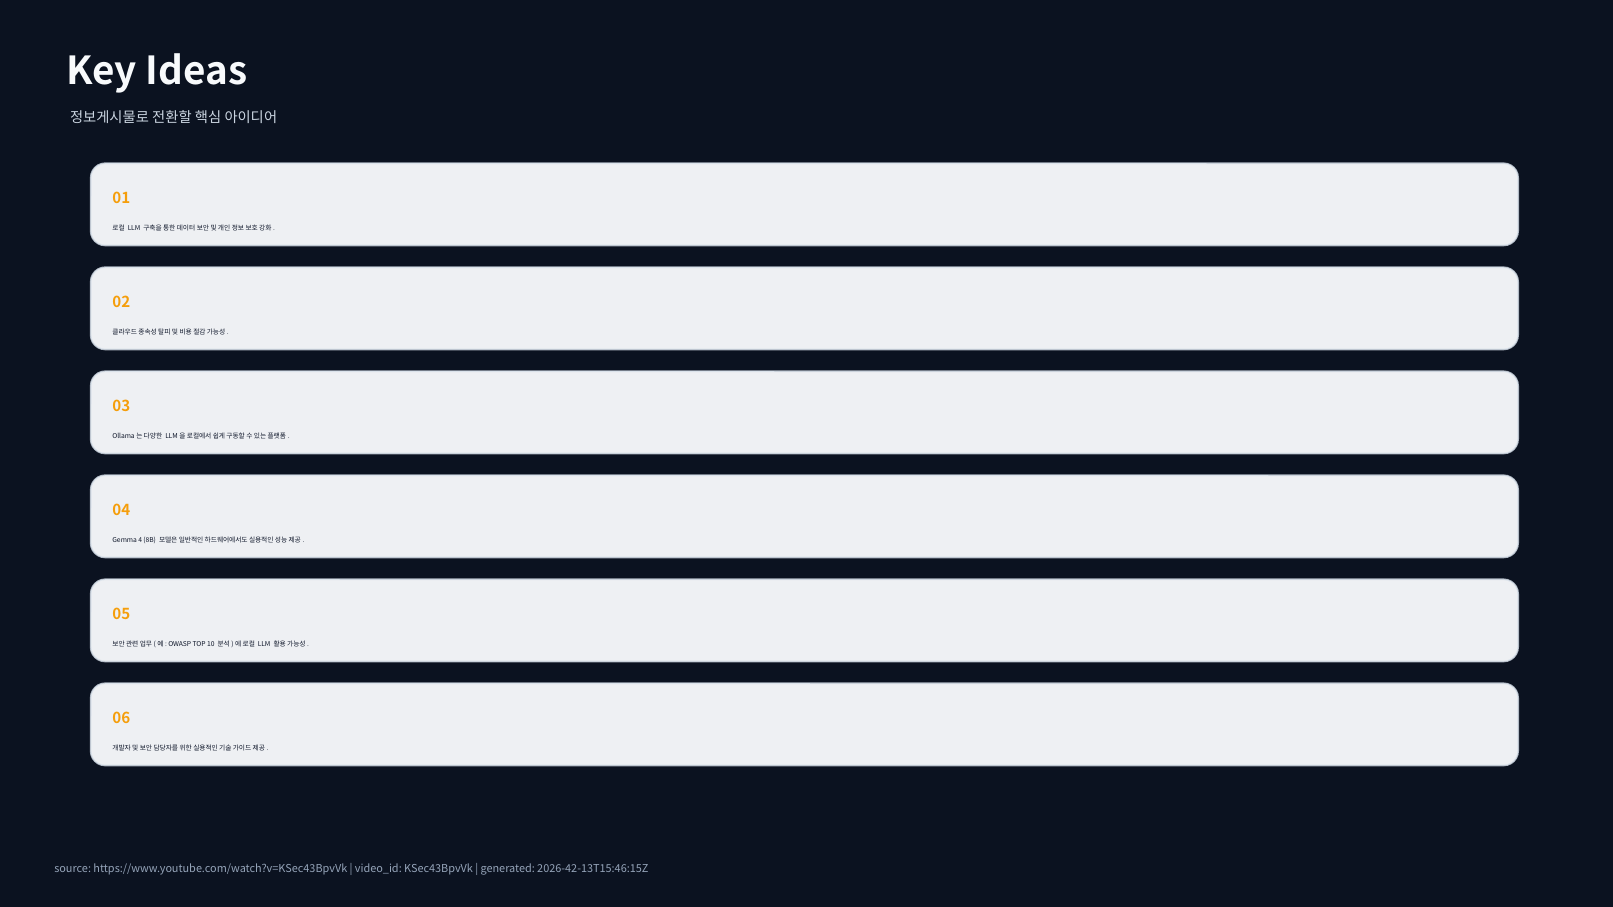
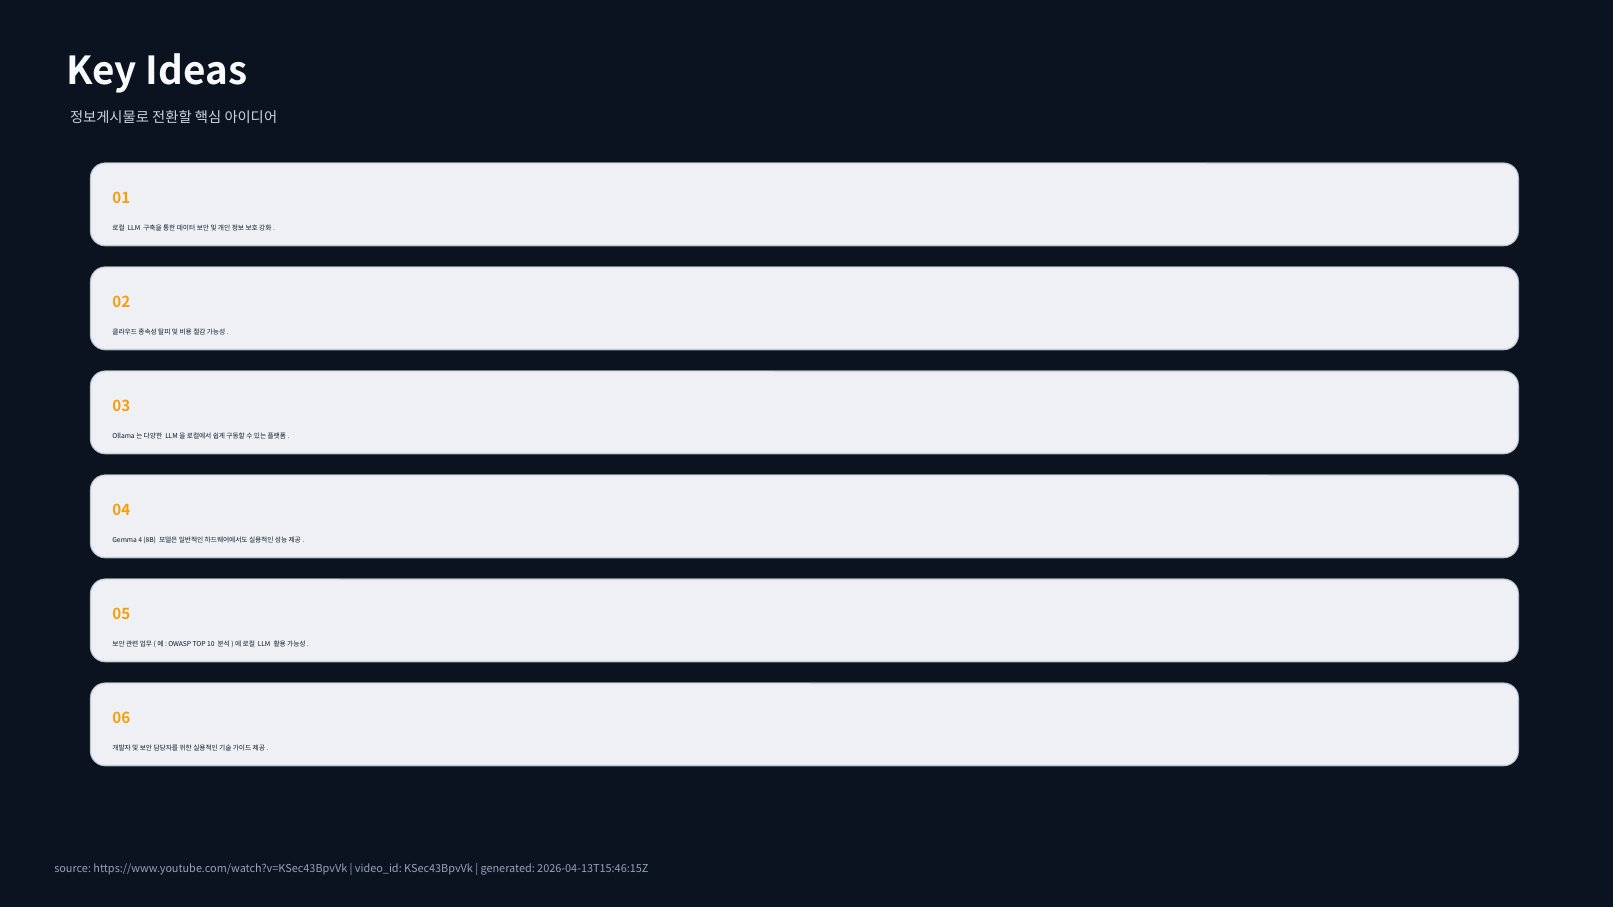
2026-42-13T15:46:15Z: 2026-42-13T15:46:15Z -> 2026-04-13T15:46:15Z (593, 869)
